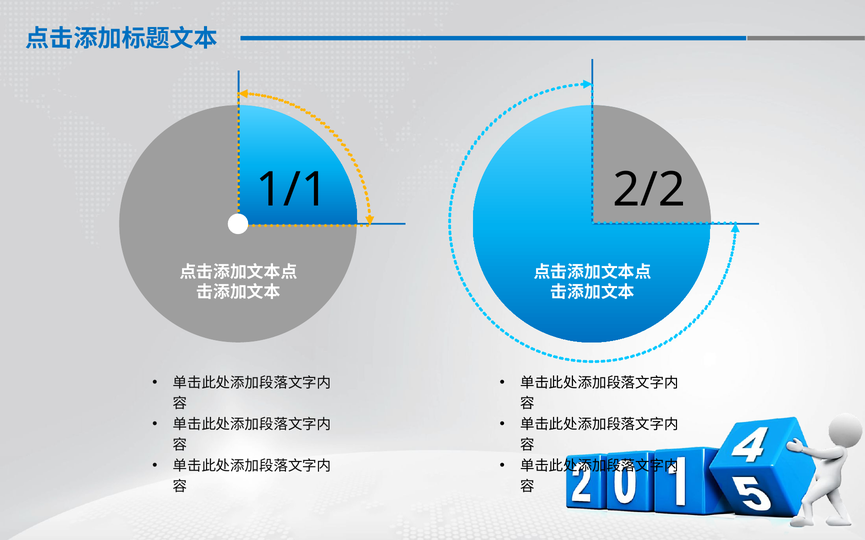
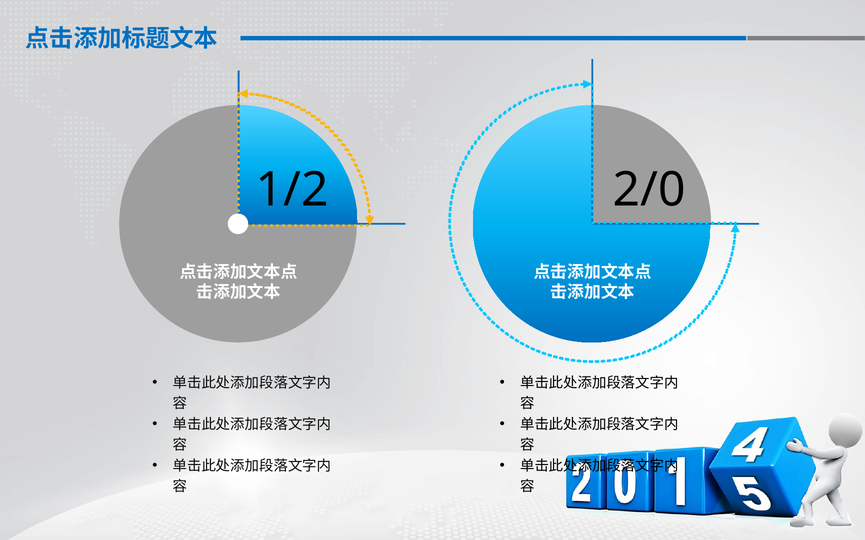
1/1: 1/1 -> 1/2 (292, 190)
2/2: 2/2 -> 2/0 (649, 190)
